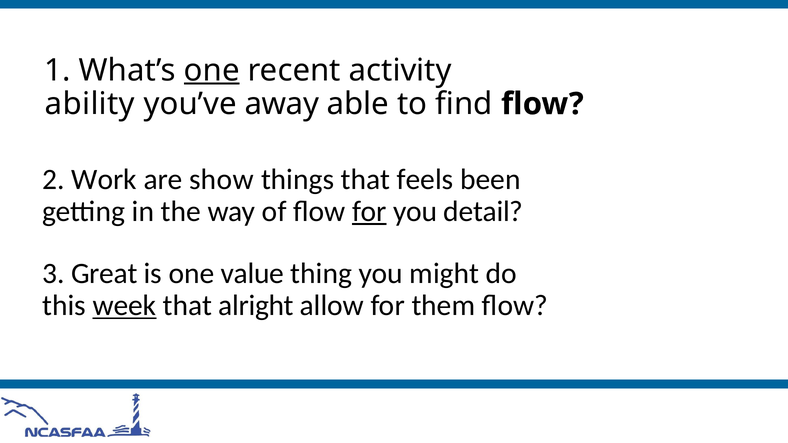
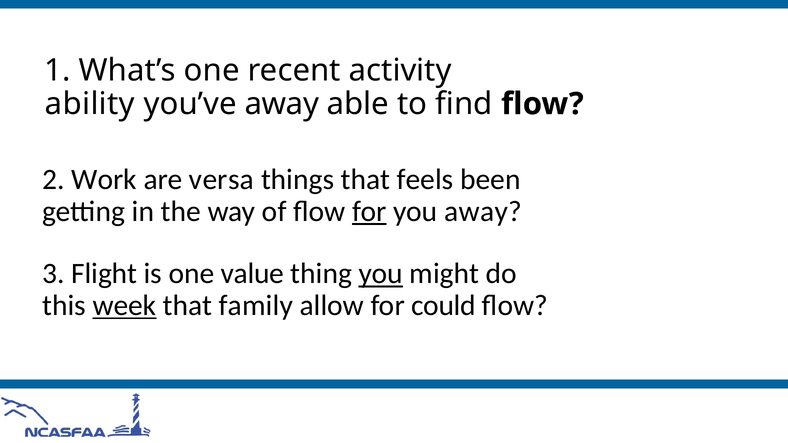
one underline: present -> none (212, 70)
show: show -> versa (221, 179)
you detail: detail -> away (483, 211)
Great: Great -> Flight (104, 274)
you underline: none -> present (381, 274)
alright: alright -> family (256, 306)
them: them -> could (444, 306)
